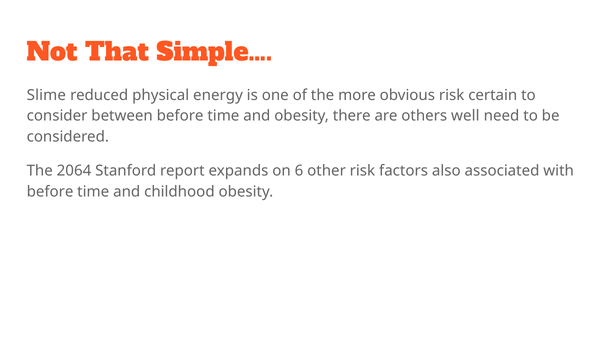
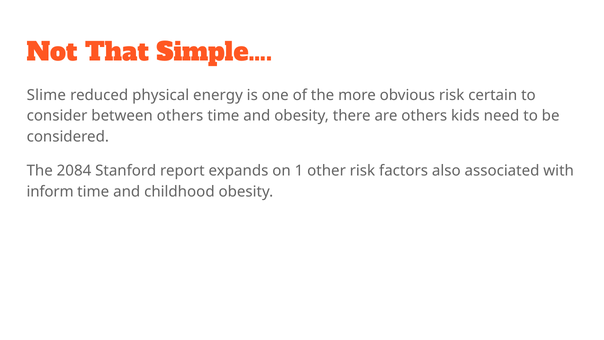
between before: before -> others (180, 116)
well: well -> kids (465, 116)
2064: 2064 -> 2084 (74, 171)
6: 6 -> 1 (299, 171)
before: before -> inform (50, 192)
